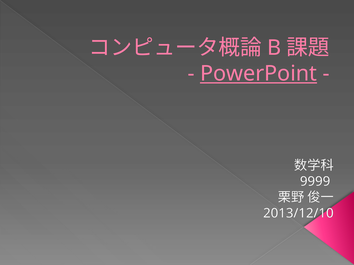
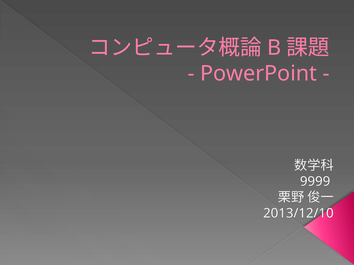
PowerPoint underline: present -> none (259, 74)
